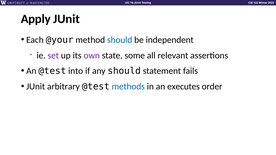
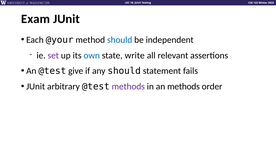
Apply: Apply -> Exam (36, 19)
own colour: purple -> blue (92, 55)
some: some -> write (135, 55)
into: into -> give (76, 71)
methods colour: blue -> purple (128, 87)
an executes: executes -> methods (184, 87)
